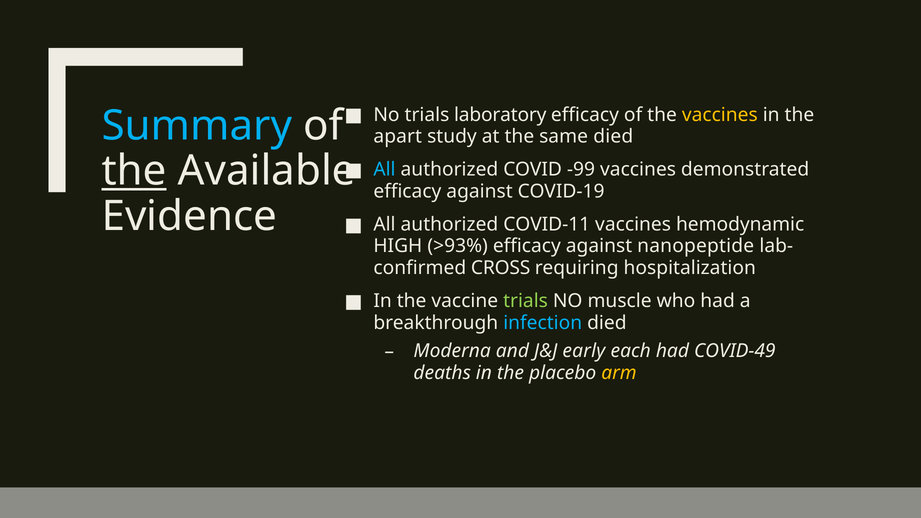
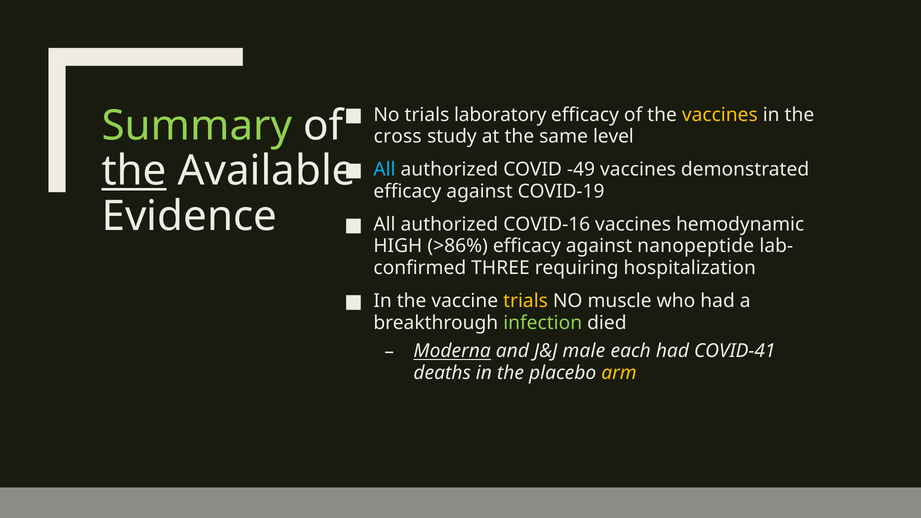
Summary colour: light blue -> light green (197, 126)
apart: apart -> cross (398, 136)
same died: died -> level (613, 136)
-99: -99 -> -49 (581, 170)
COVID-11: COVID-11 -> COVID-16 (547, 224)
>93%: >93% -> >86% (458, 246)
CROSS: CROSS -> THREE (500, 268)
trials colour: light green -> yellow (526, 301)
infection colour: light blue -> light green (543, 323)
Moderna underline: none -> present (452, 351)
early: early -> male (584, 351)
COVID-49: COVID-49 -> COVID-41 (735, 351)
